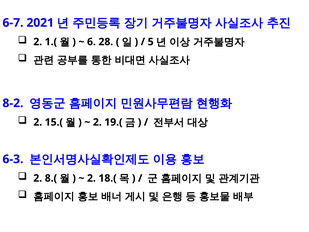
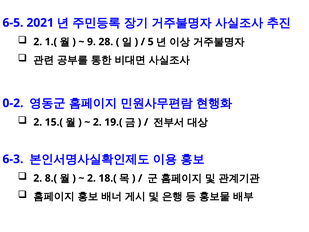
6-7: 6-7 -> 6-5 (13, 23)
6: 6 -> 9 (91, 42)
8-2: 8-2 -> 0-2 (13, 103)
